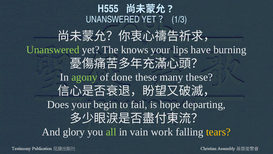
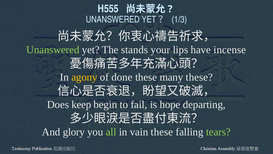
knows: knows -> stands (135, 50)
burning: burning -> incense (230, 50)
agony colour: light green -> yellow (84, 77)
Does your: your -> keep (81, 104)
vain work: work -> these (162, 132)
tears colour: yellow -> light green (218, 132)
